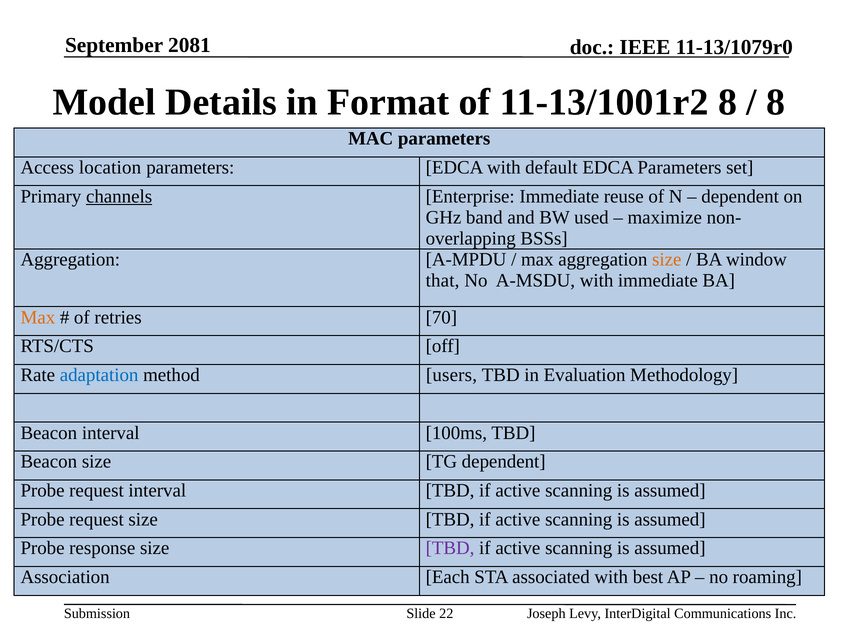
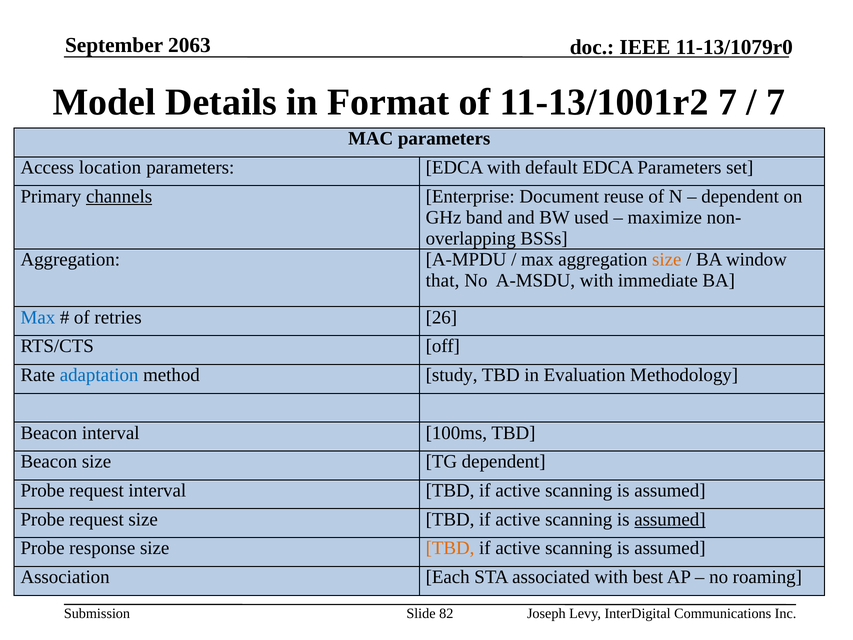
2081: 2081 -> 2063 (189, 45)
11-13/1001r2 8: 8 -> 7 (727, 102)
8: 8 -> 7 (776, 102)
Enterprise Immediate: Immediate -> Document (559, 196)
Max colour: orange -> blue (38, 317)
70: 70 -> 26 (441, 317)
users: users -> study (452, 375)
assumed underline: none -> present (670, 519)
TBD colour: purple -> orange (450, 548)
22: 22 -> 82 (446, 614)
